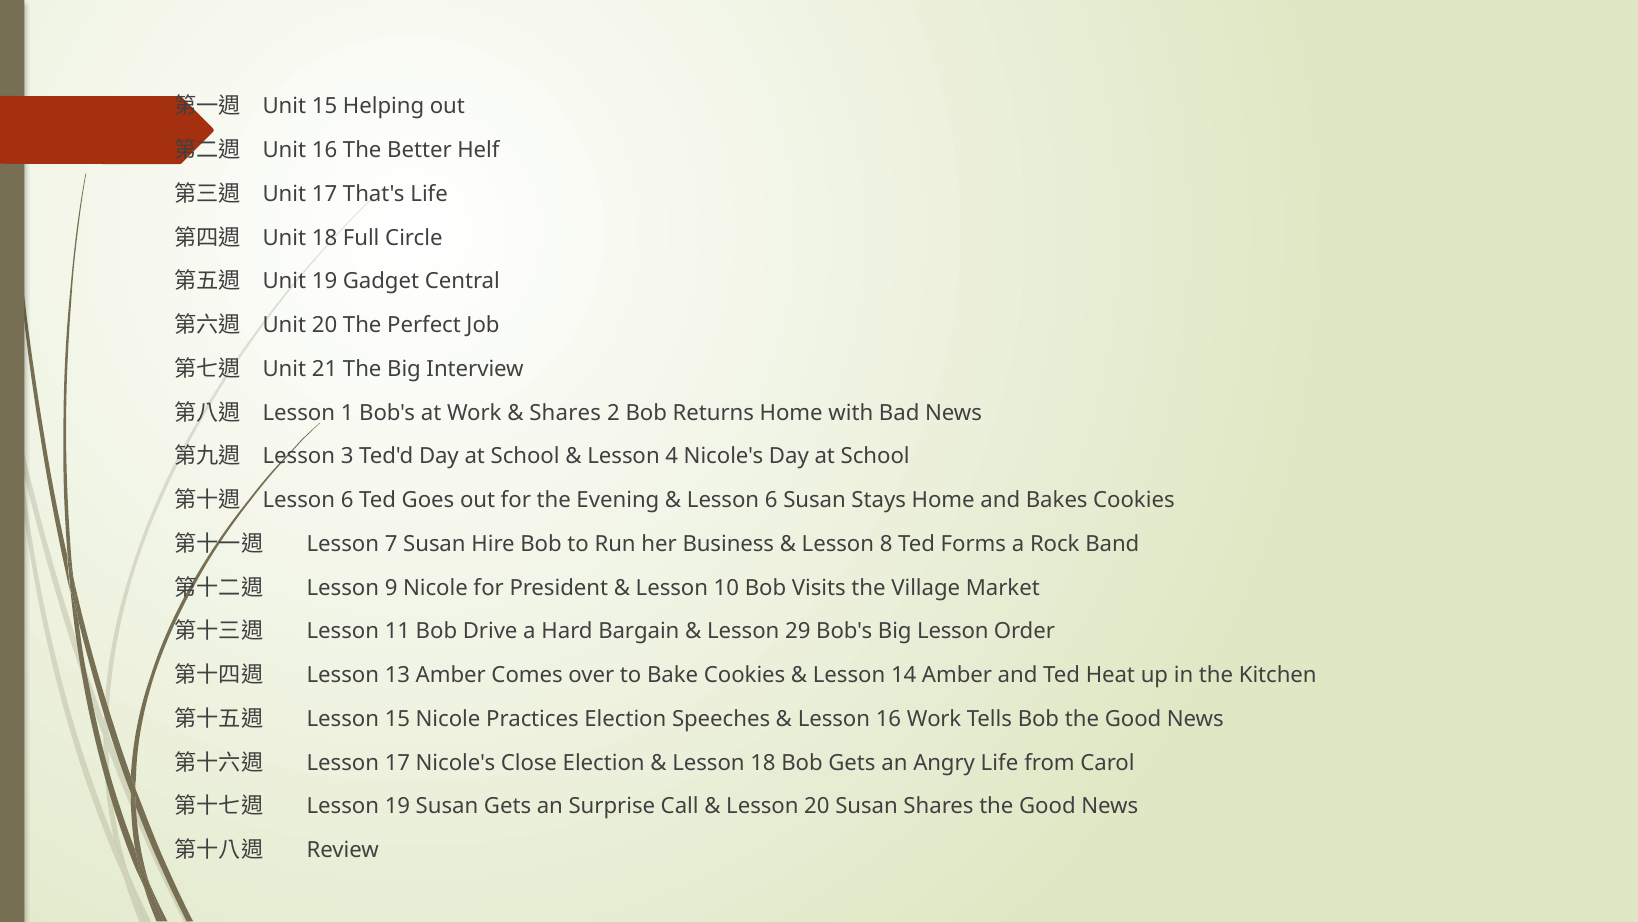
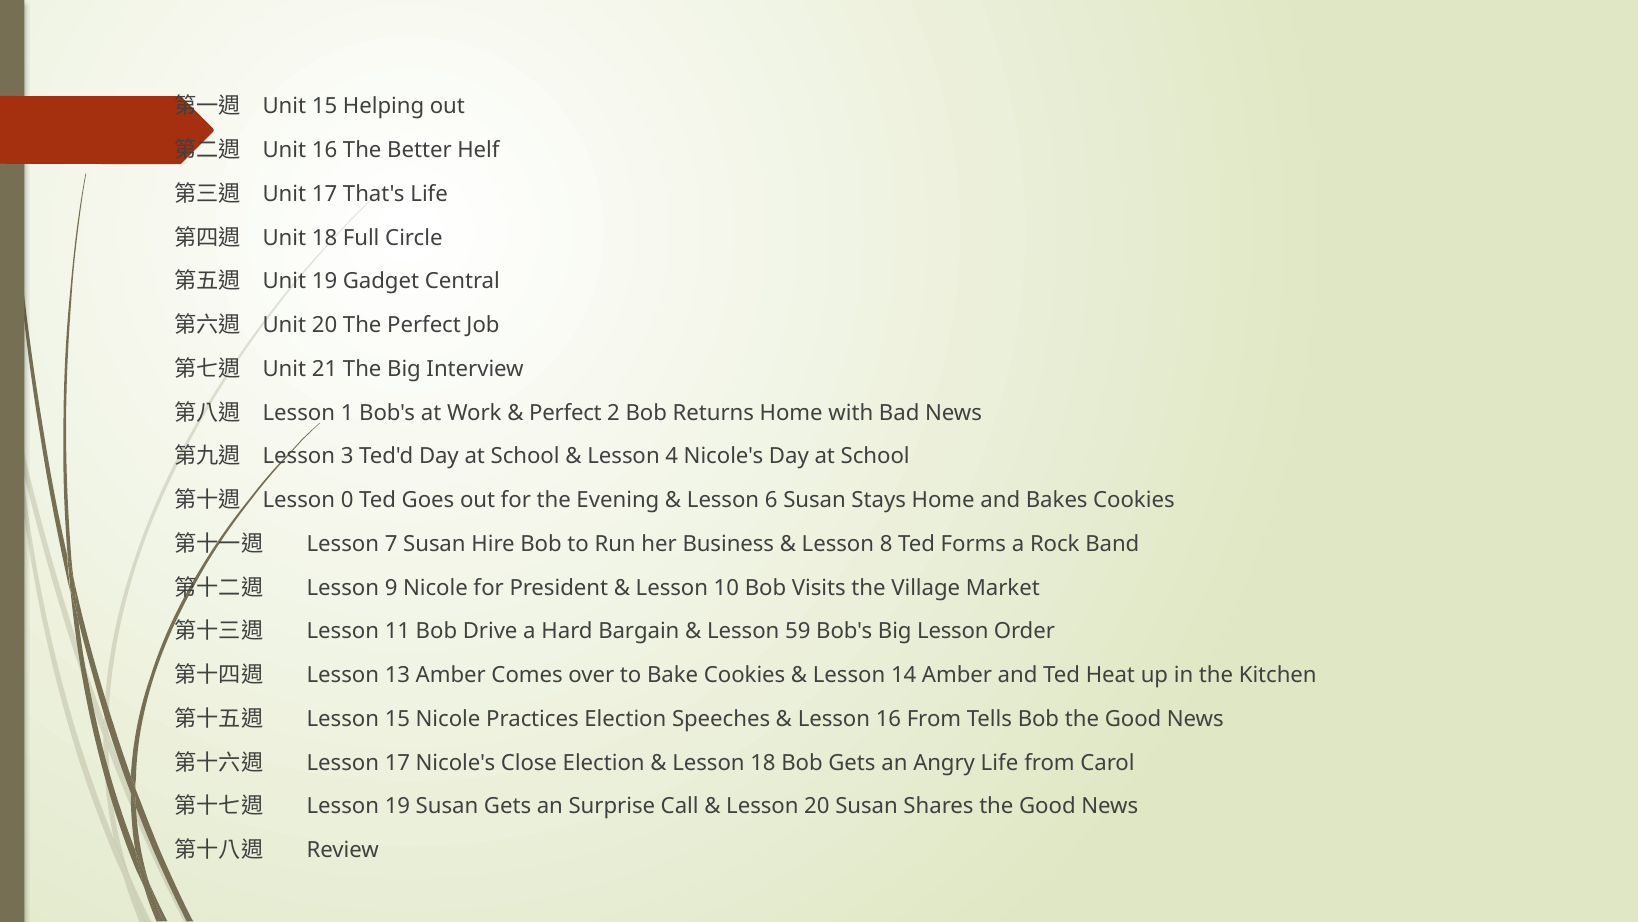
Shares: Shares -> Perfect (565, 412)
6: 6 -> 0 (347, 500)
29: 29 -> 59 (798, 631)
16 Work: Work -> From (934, 718)
